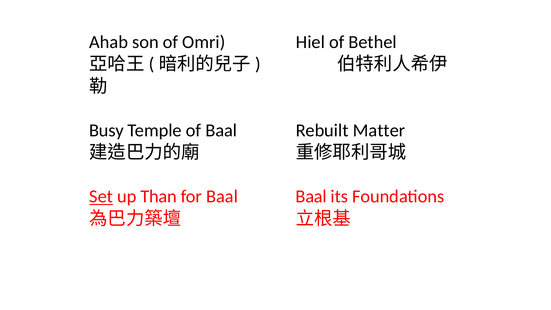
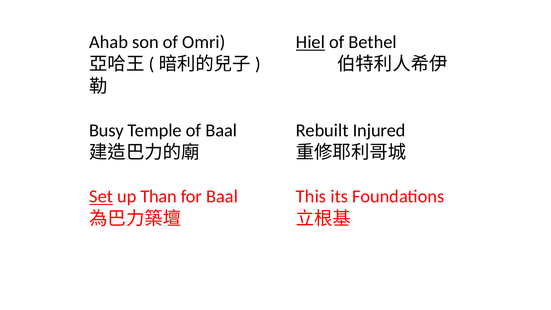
Hiel underline: none -> present (310, 42)
Matter: Matter -> Injured (379, 130)
Baal Baal: Baal -> This (311, 197)
